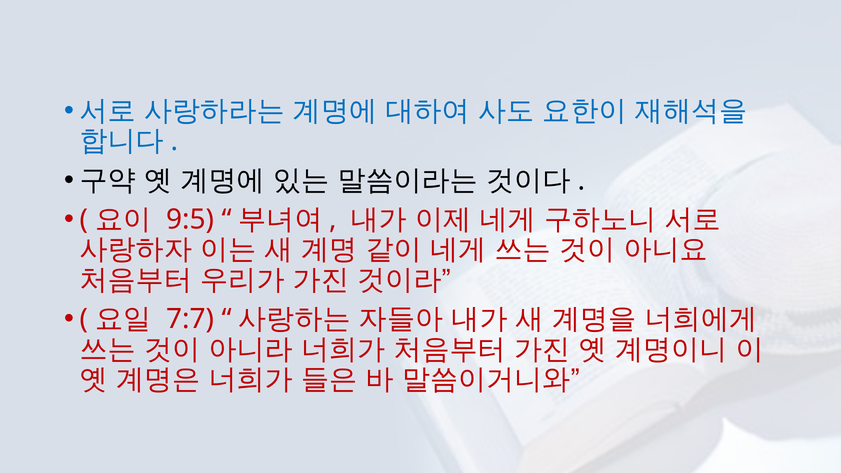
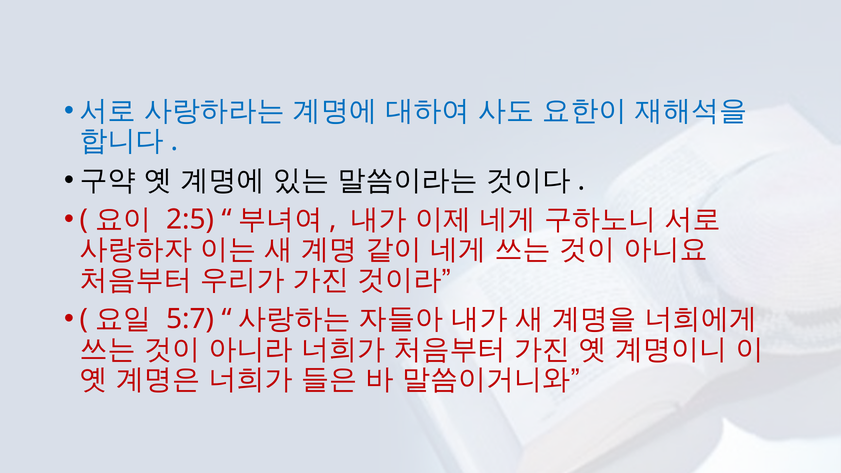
9:5: 9:5 -> 2:5 (190, 219)
7:7: 7:7 -> 5:7 (190, 319)
